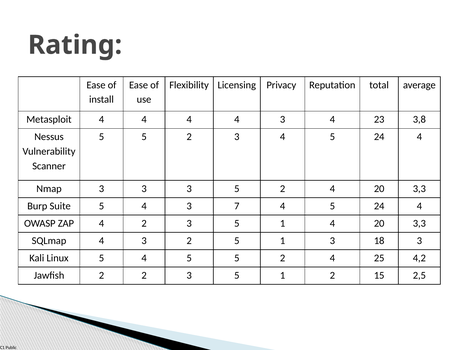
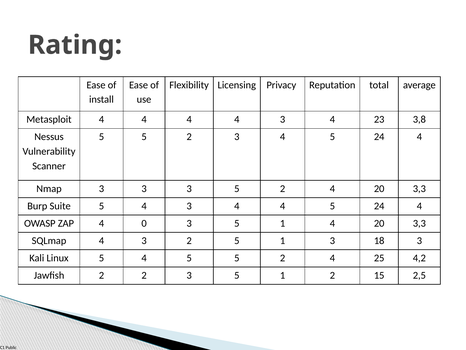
5 4 3 7: 7 -> 4 (237, 206)
4 2: 2 -> 0 (144, 223)
